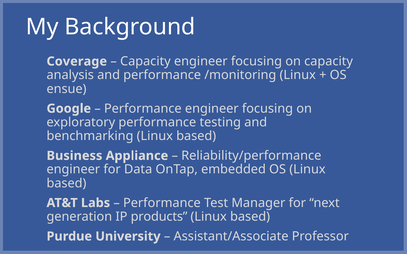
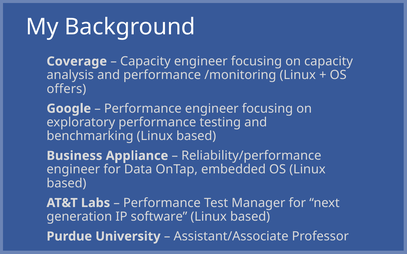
ensue: ensue -> offers (66, 89)
products: products -> software (159, 217)
